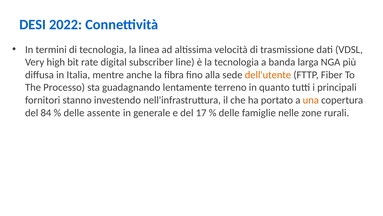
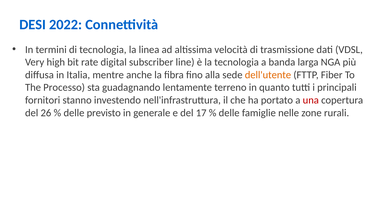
una colour: orange -> red (311, 100)
84: 84 -> 26 (46, 113)
assente: assente -> previsto (104, 113)
